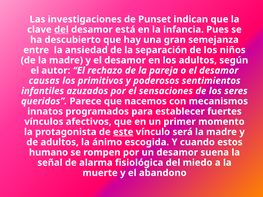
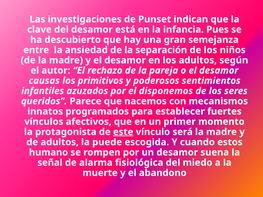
del underline: present -> none (61, 30)
sensaciones: sensaciones -> disponemos (166, 91)
ánimo: ánimo -> puede (107, 142)
